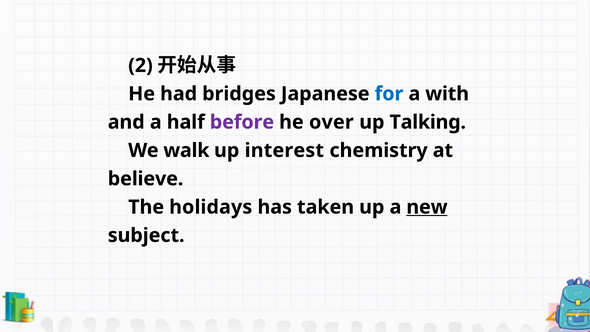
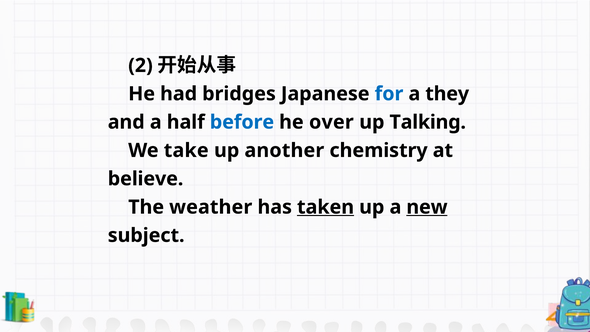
with: with -> they (447, 94)
before colour: purple -> blue (242, 122)
walk: walk -> take (186, 150)
interest: interest -> another (284, 150)
holidays: holidays -> weather (211, 207)
taken underline: none -> present (326, 207)
